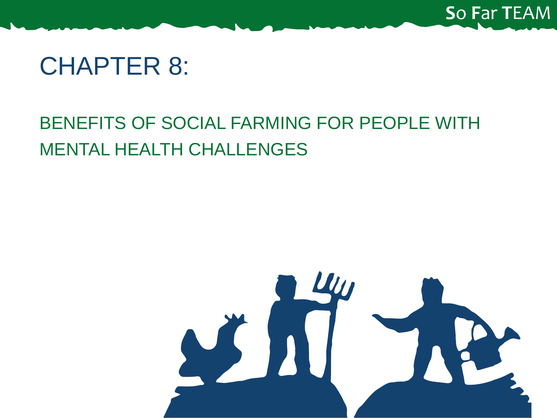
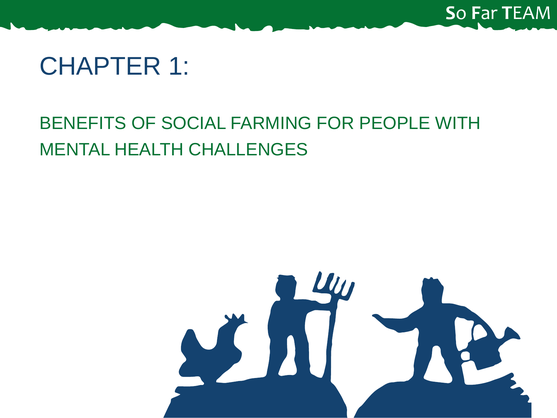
8: 8 -> 1 (179, 66)
